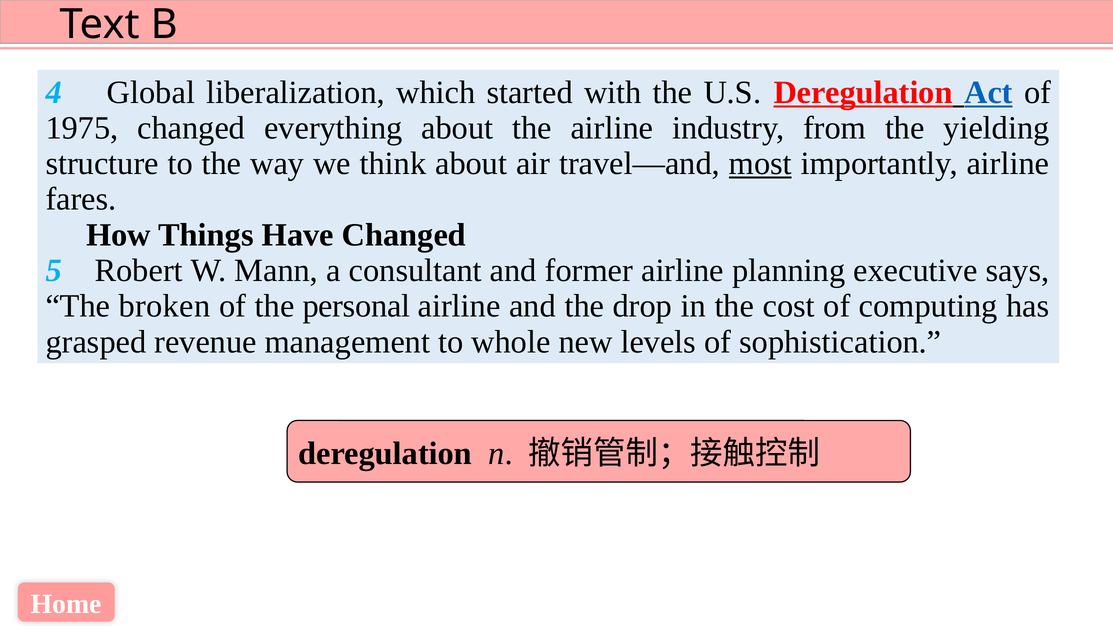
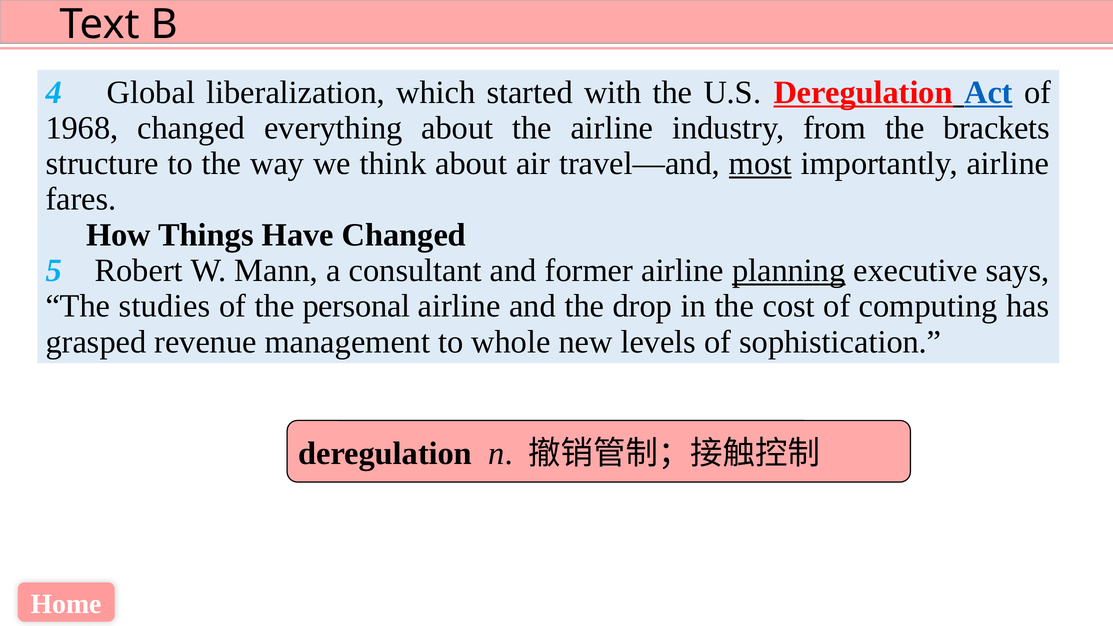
1975: 1975 -> 1968 (82, 128)
yielding: yielding -> brackets (997, 128)
planning underline: none -> present (789, 270)
broken: broken -> studies (165, 306)
